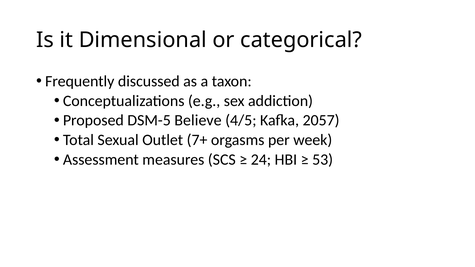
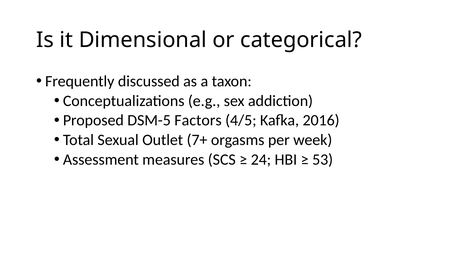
Believe: Believe -> Factors (198, 121)
2057: 2057 -> 2016 (321, 121)
